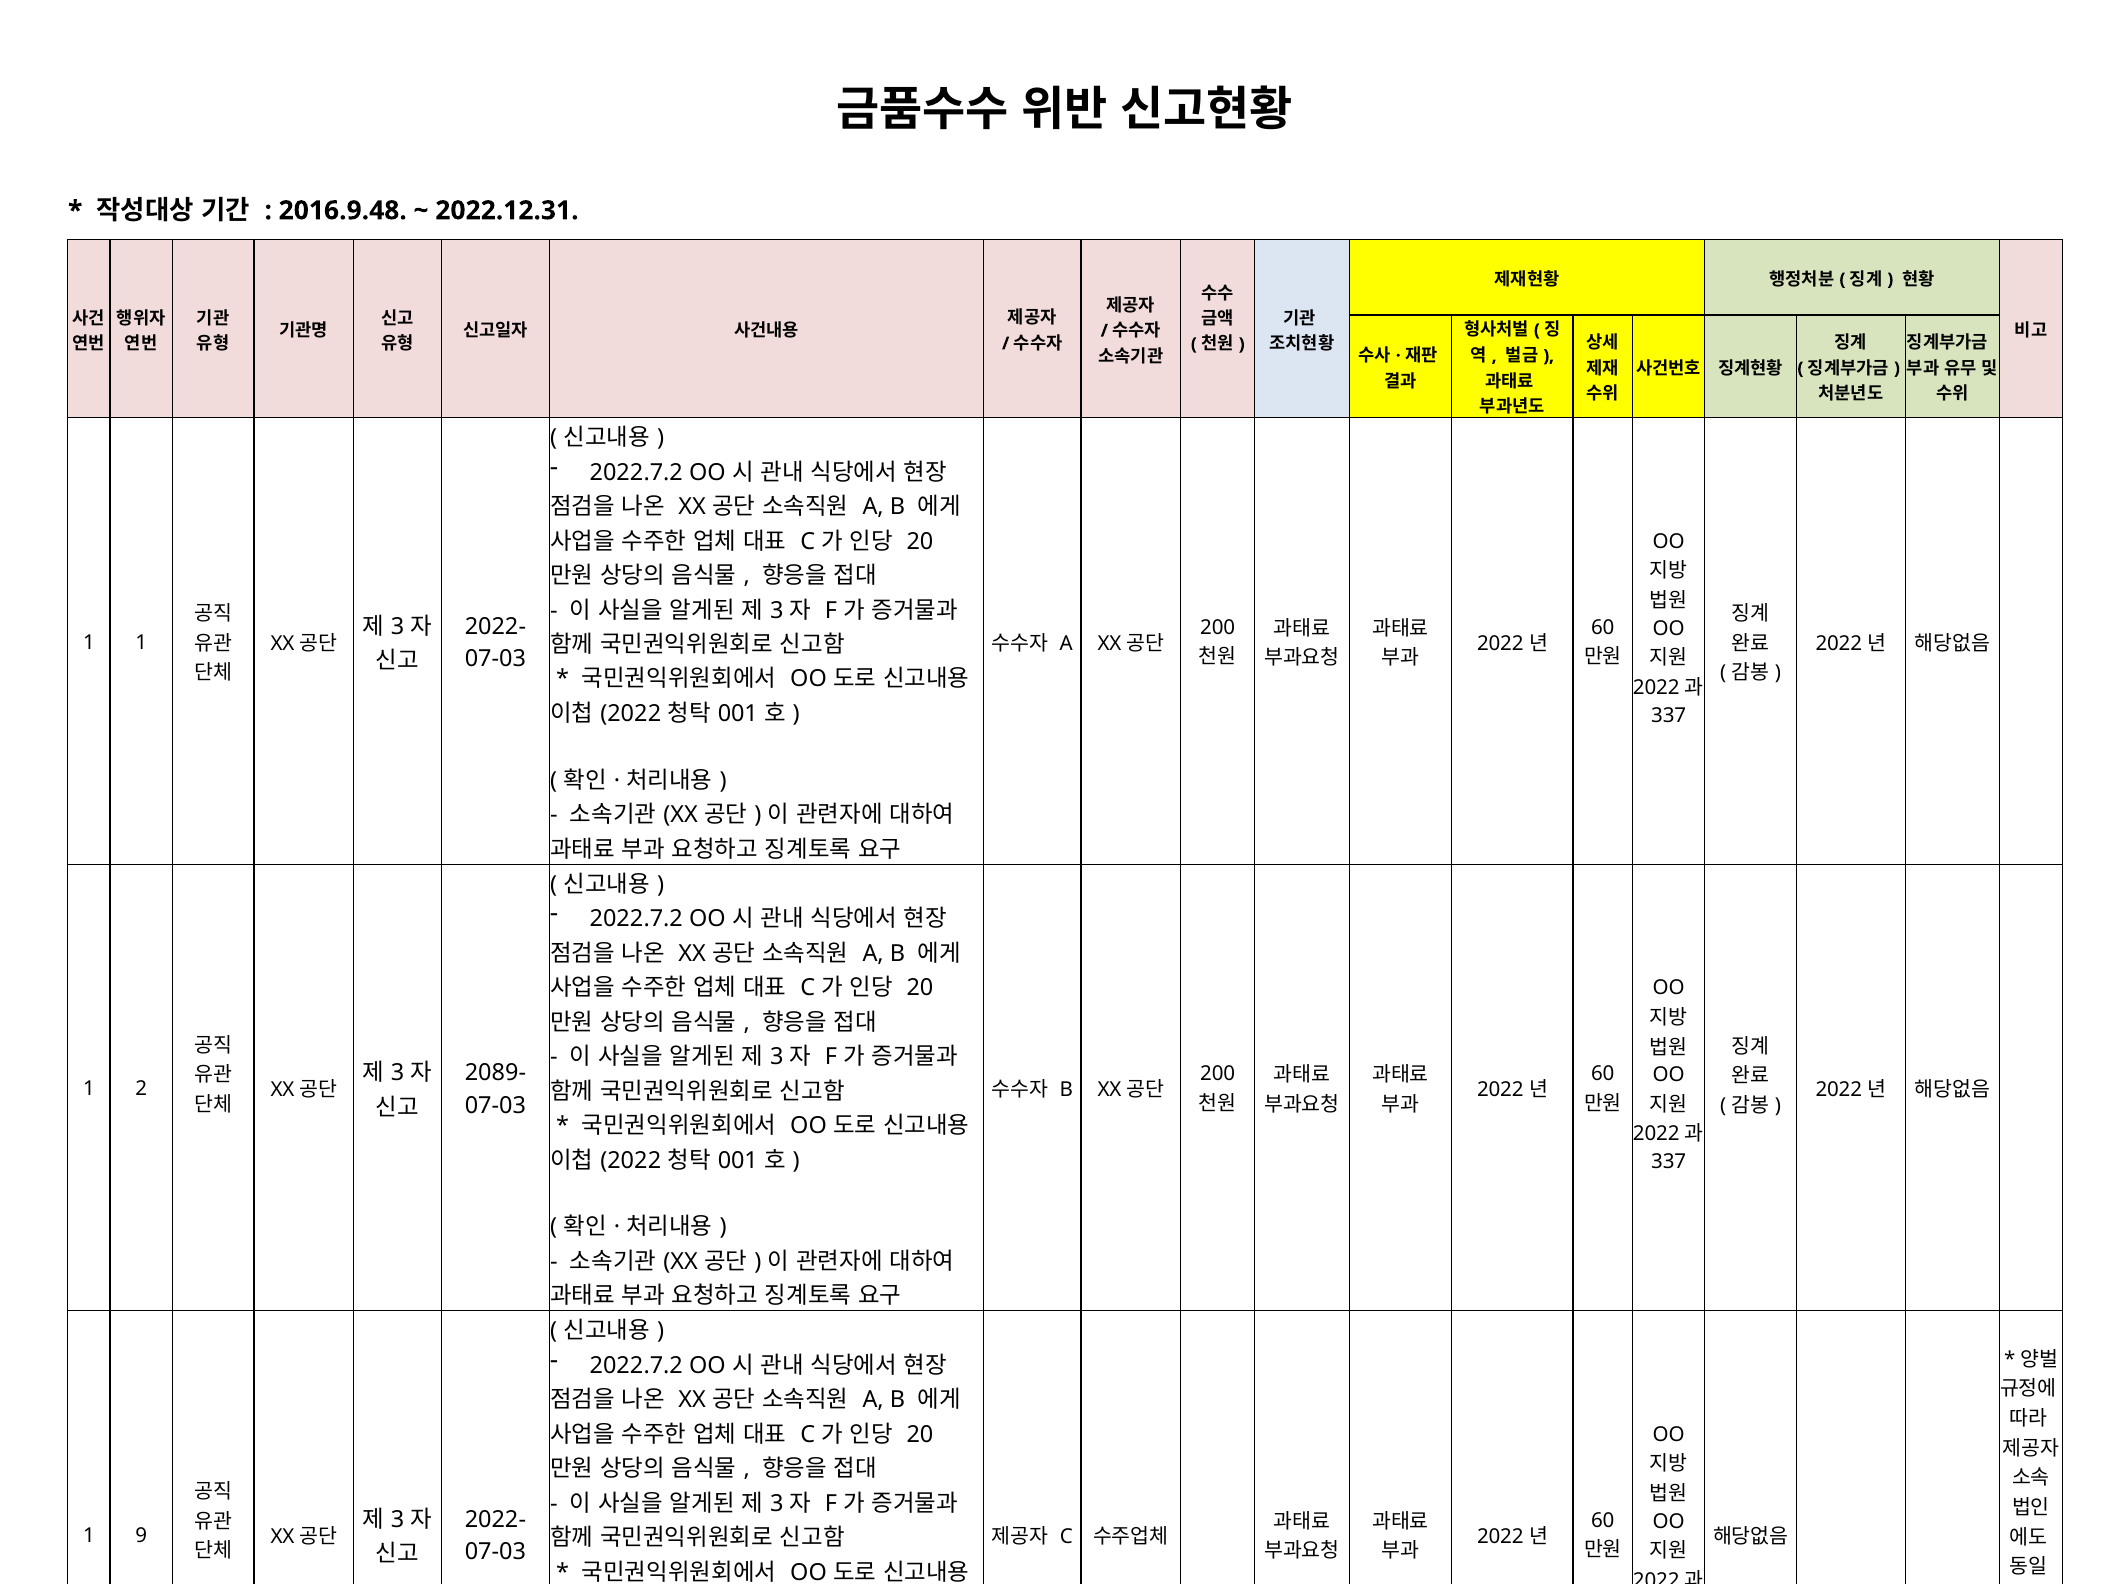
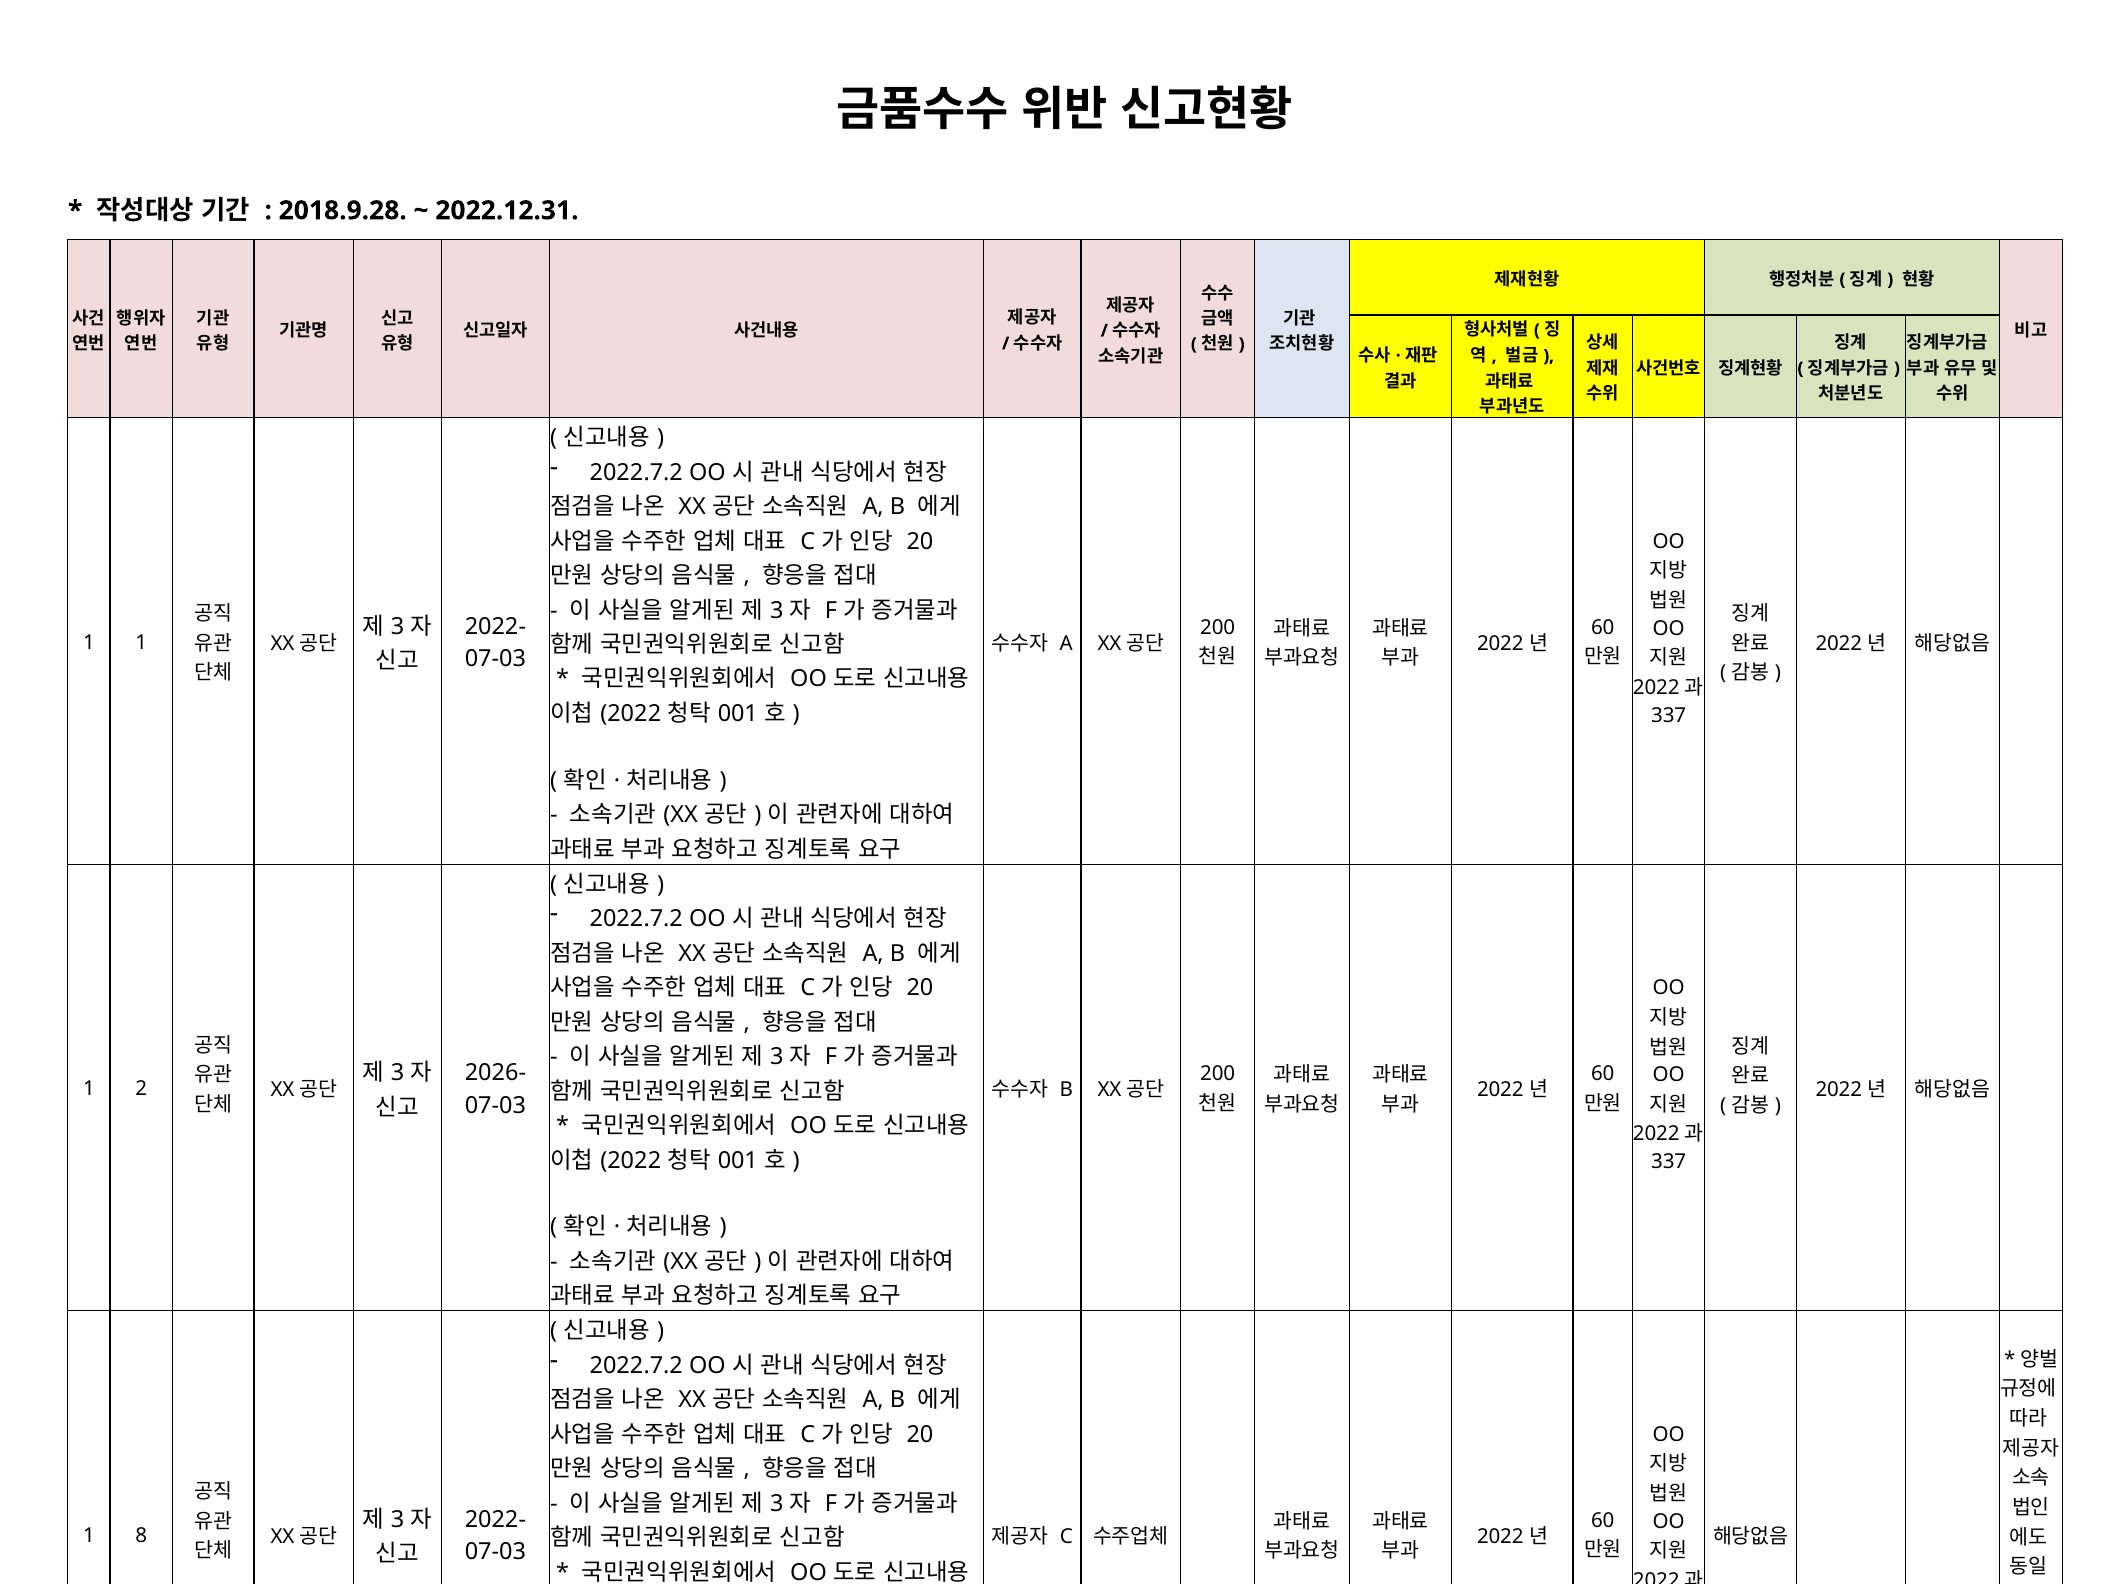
2016.9.48: 2016.9.48 -> 2018.9.28 (343, 211)
2089-: 2089- -> 2026- (495, 1073)
9: 9 -> 8 (141, 1536)
